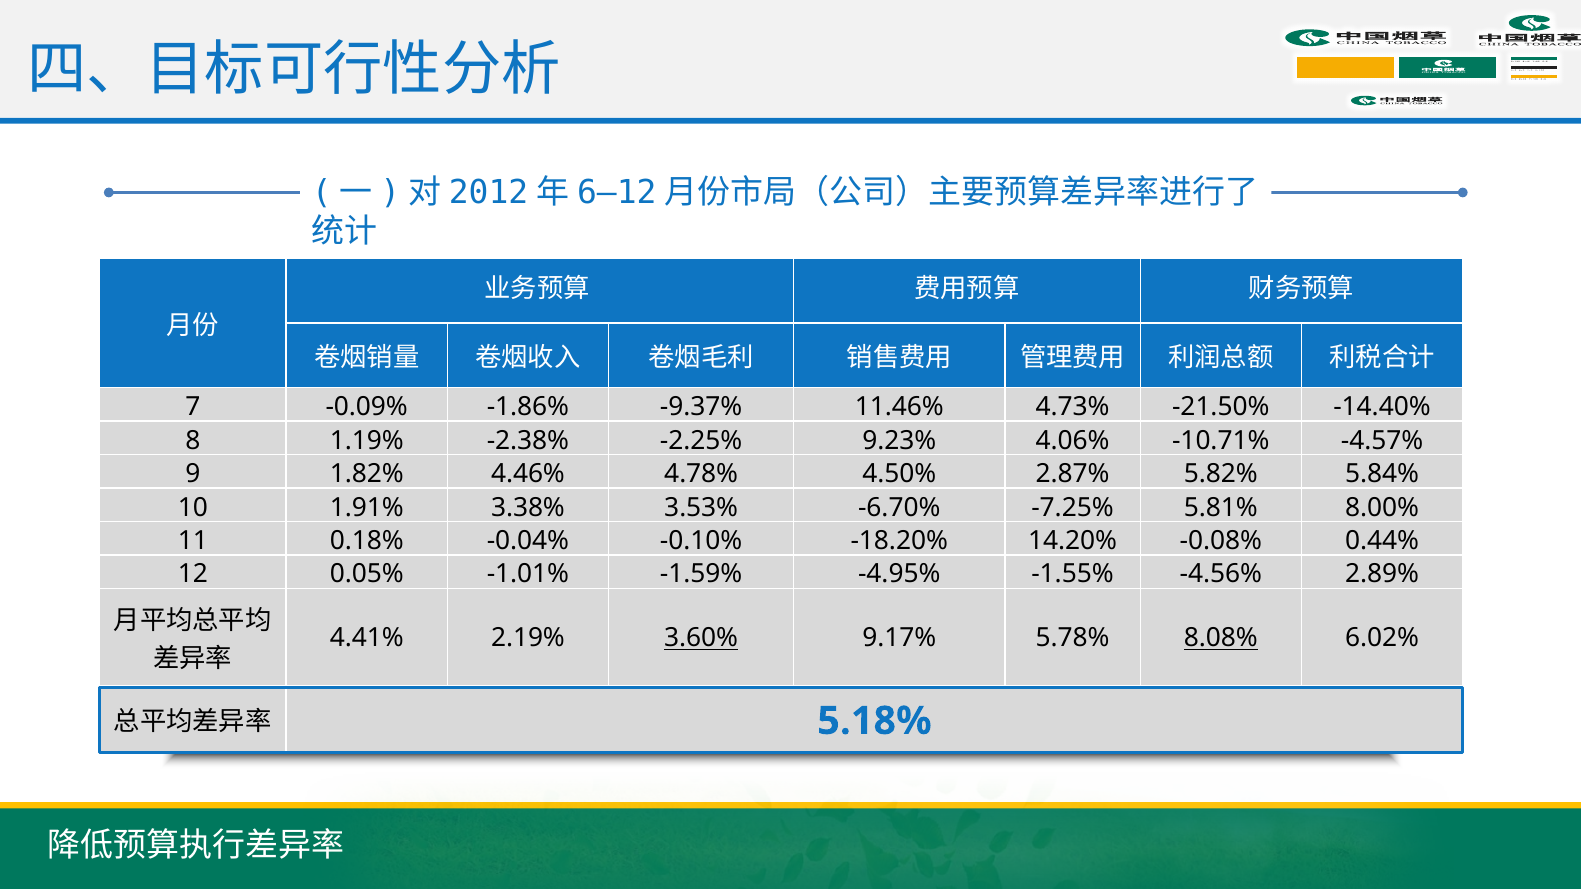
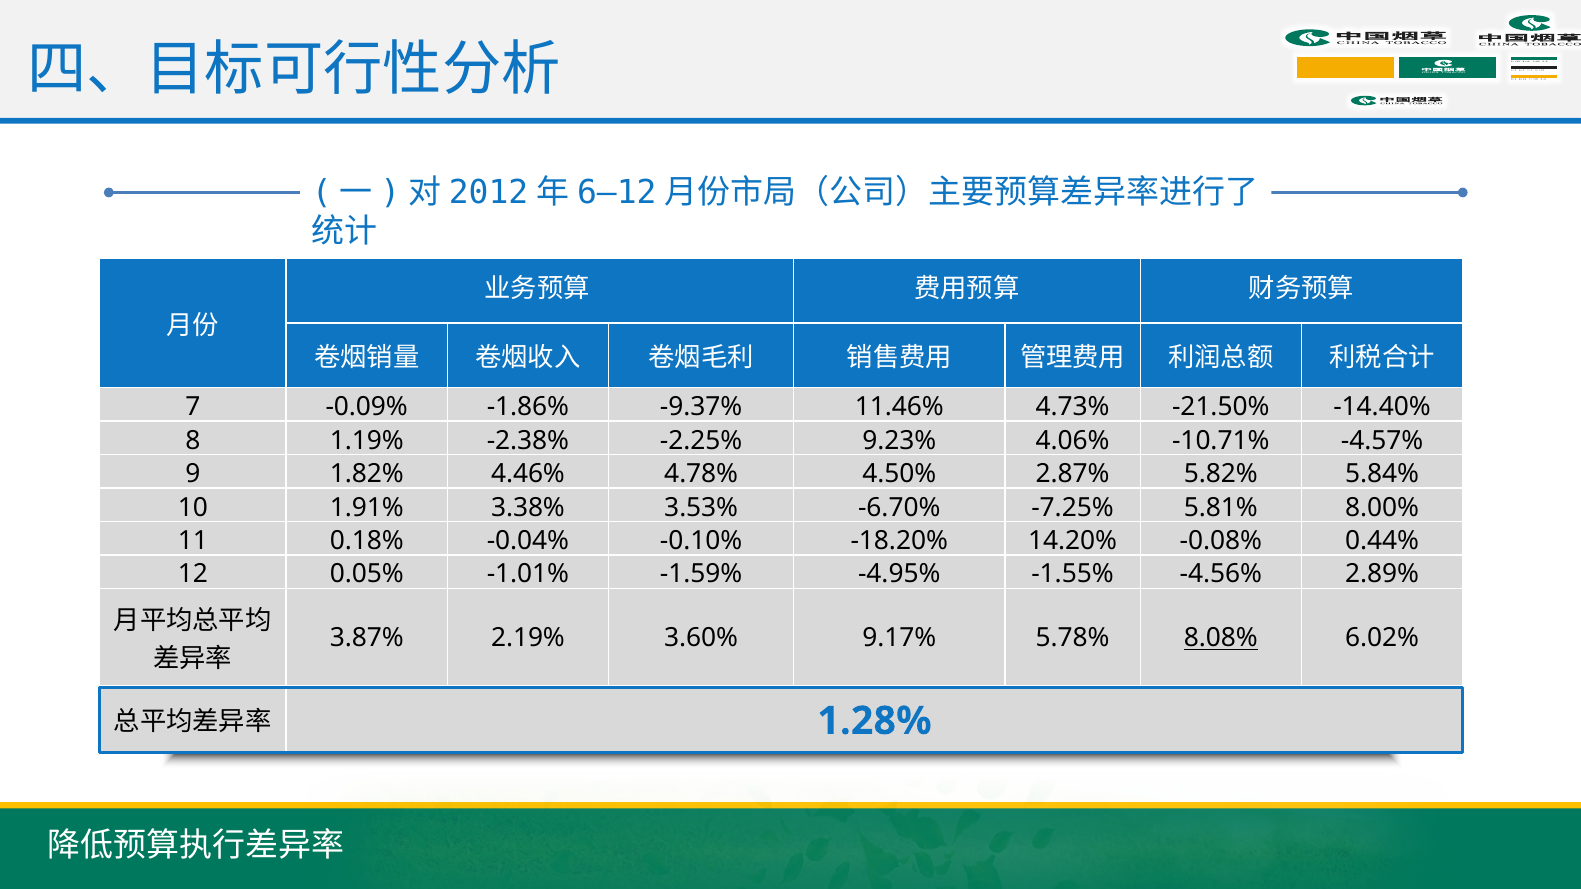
4.41%: 4.41% -> 3.87% (367, 639)
3.60% underline: present -> none (701, 639)
5.18%: 5.18% -> 1.28% (874, 721)
